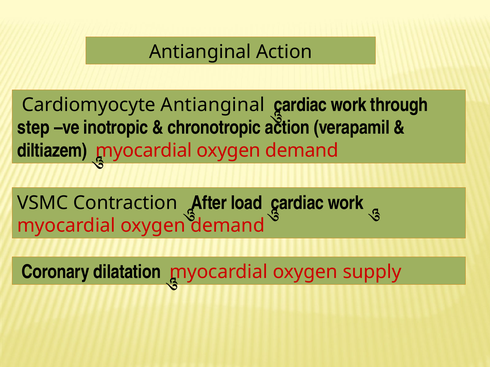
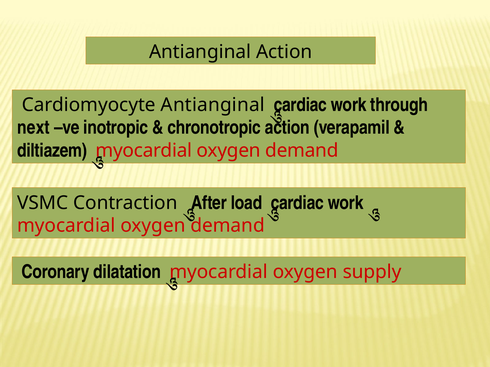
step: step -> next (33, 128)
